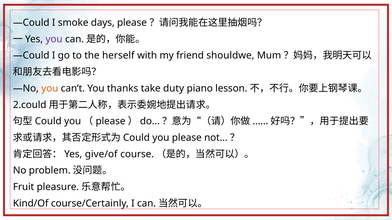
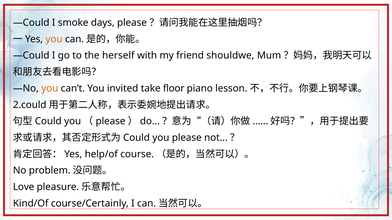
you colour: purple -> orange (54, 39)
thanks: thanks -> invited (123, 89)
duty: duty -> floor (174, 89)
give/of: give/of -> help/of (101, 154)
Fruit: Fruit -> Love (24, 187)
